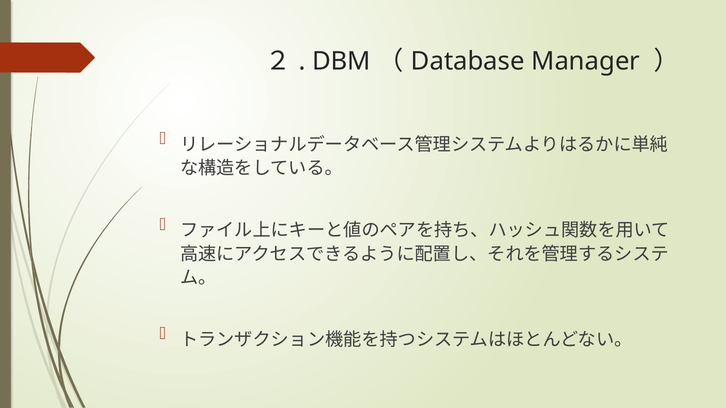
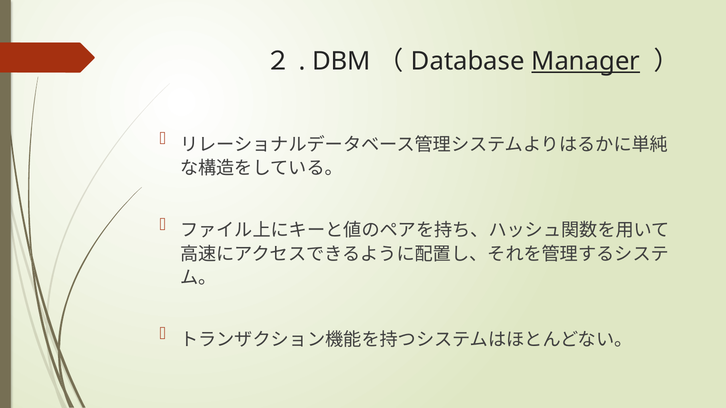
Manager underline: none -> present (586, 61)
